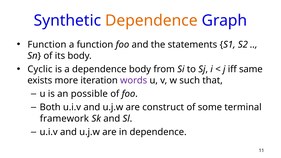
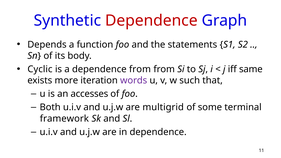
Dependence colour: orange -> red (151, 21)
Function: Function -> Depends (47, 45)
dependence body: body -> from (140, 69)
possible: possible -> accesses (89, 94)
construct: construct -> multigrid (163, 107)
